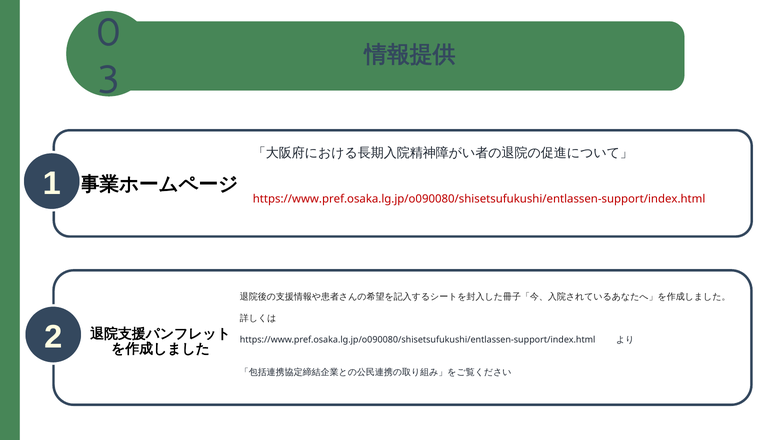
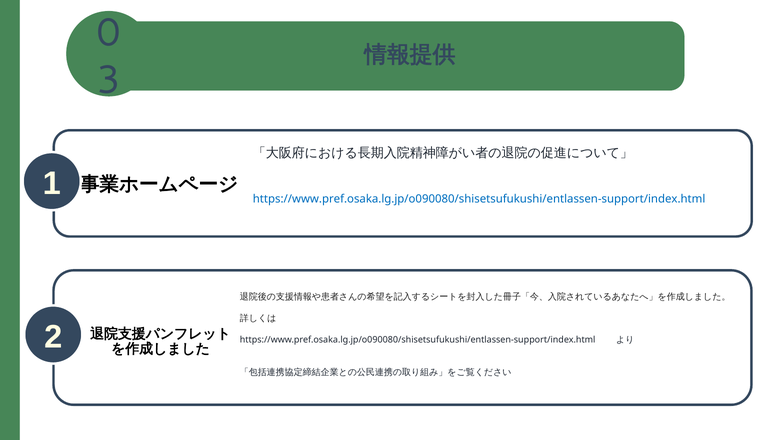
https://www.pref.osaka.lg.jp/o090080/shisetsufukushi/entlassen-support/index.html colour: red -> blue (479, 199)
